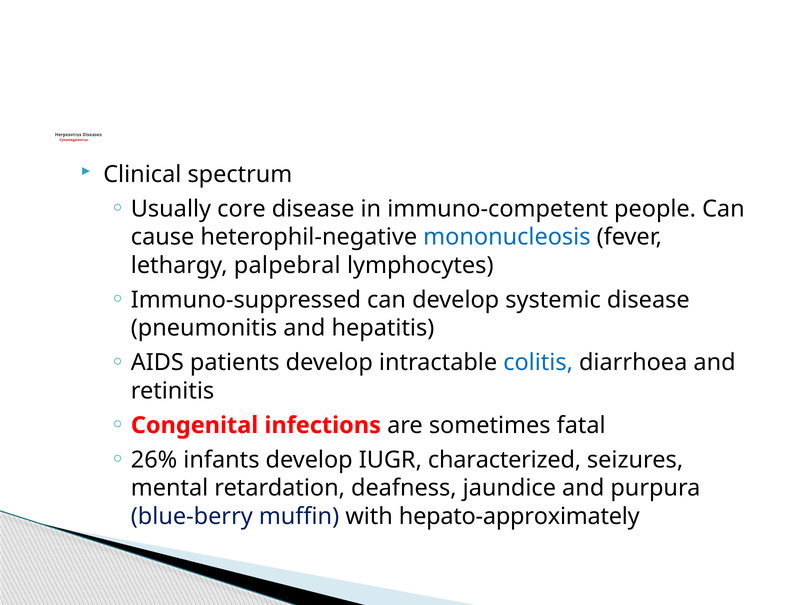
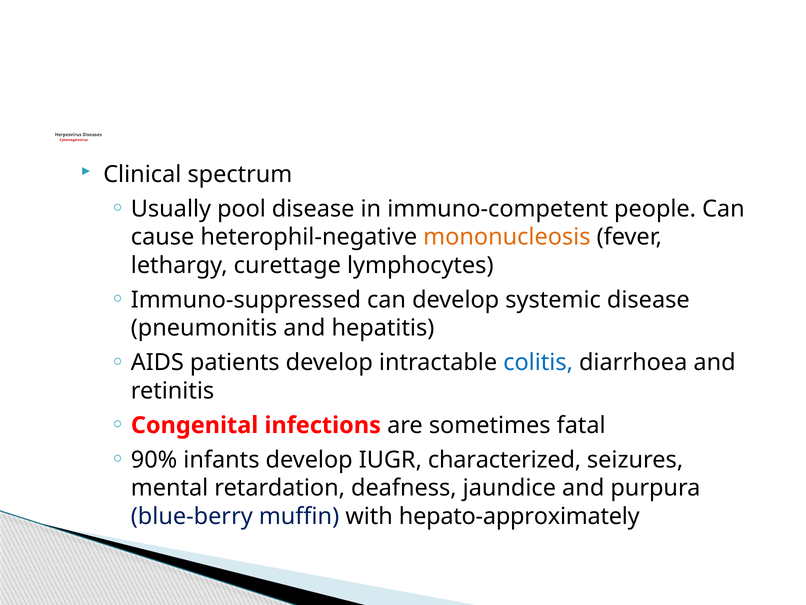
core: core -> pool (242, 209)
mononucleosis colour: blue -> orange (507, 237)
palpebral: palpebral -> curettage (287, 265)
26%: 26% -> 90% (154, 459)
